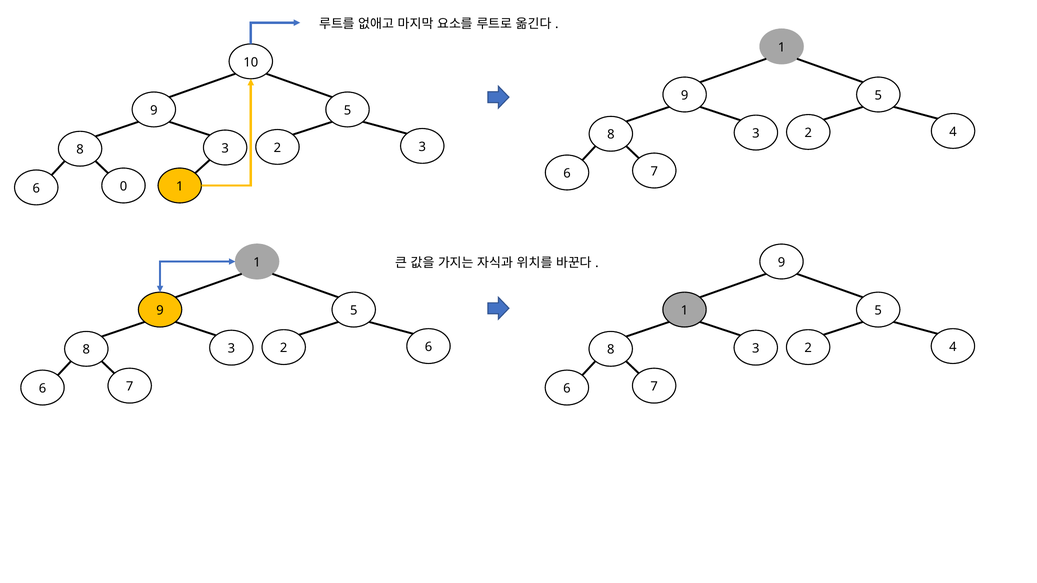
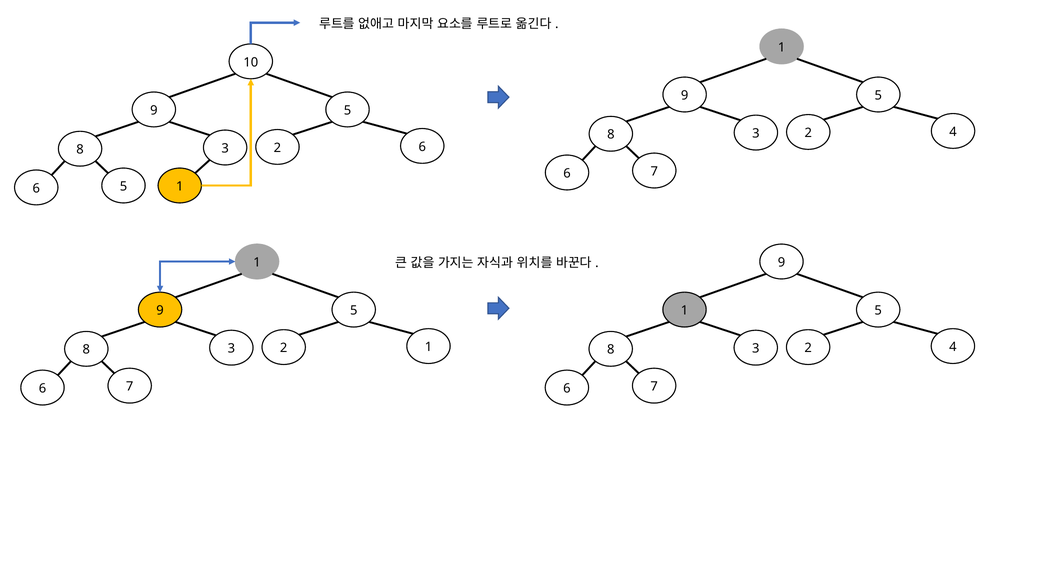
2 3: 3 -> 6 (422, 147)
0: 0 -> 5 (123, 186)
2 6: 6 -> 1 (428, 347)
